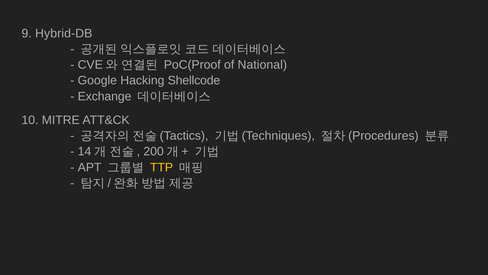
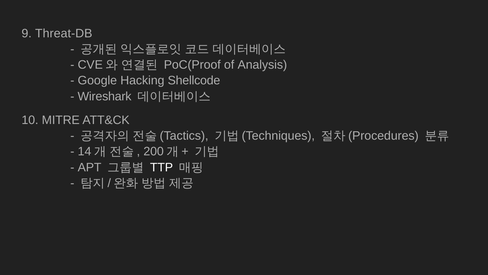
Hybrid-DB: Hybrid-DB -> Threat-DB (64, 33)
National: National -> Analysis (262, 65)
Exchange: Exchange -> Wireshark (105, 96)
TTP colour: yellow -> white (162, 167)
